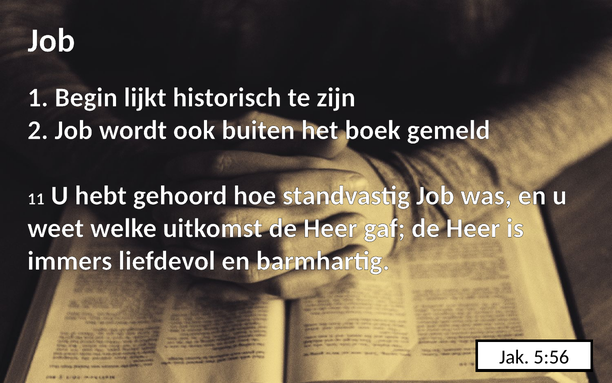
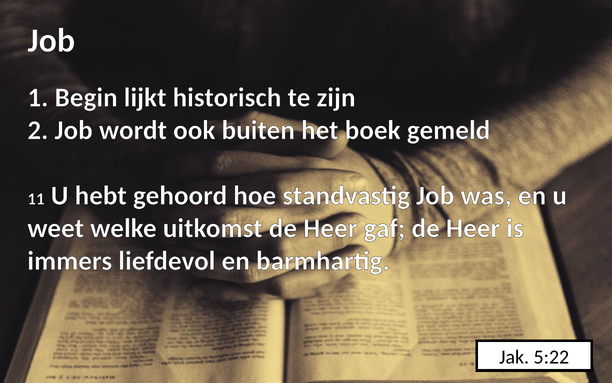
5:56: 5:56 -> 5:22 (551, 357)
